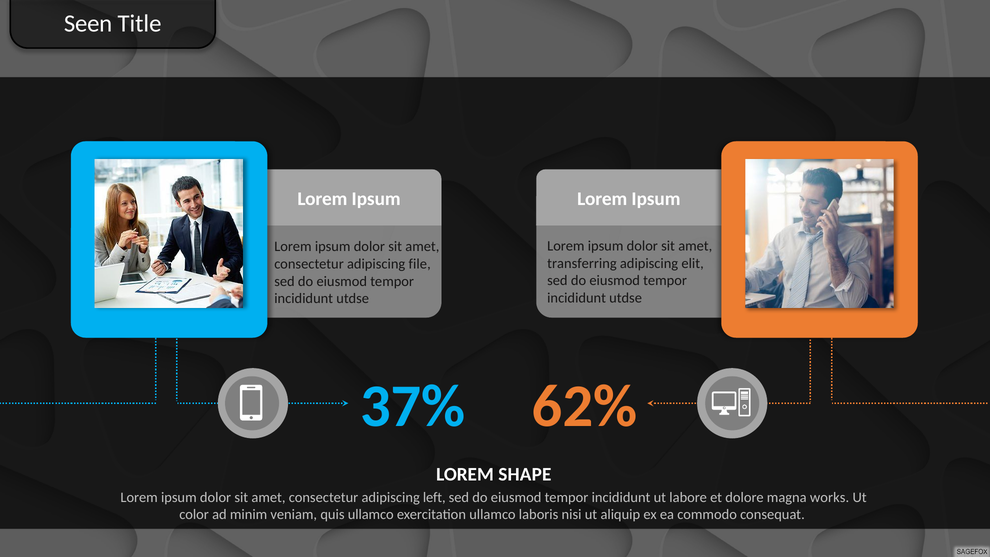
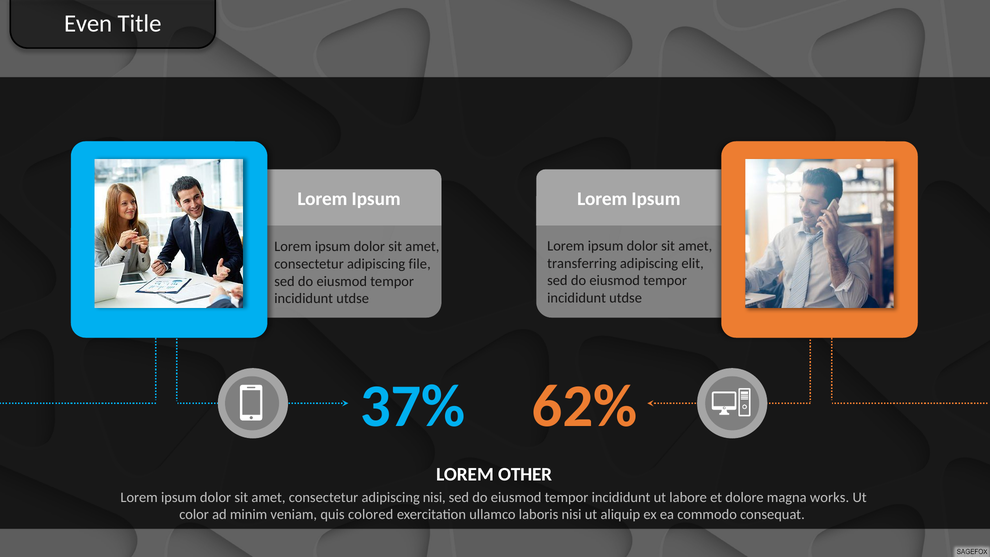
Seen: Seen -> Even (88, 23)
SHAPE: SHAPE -> OTHER (525, 474)
adipiscing left: left -> nisi (434, 497)
quis ullamco: ullamco -> colored (371, 514)
